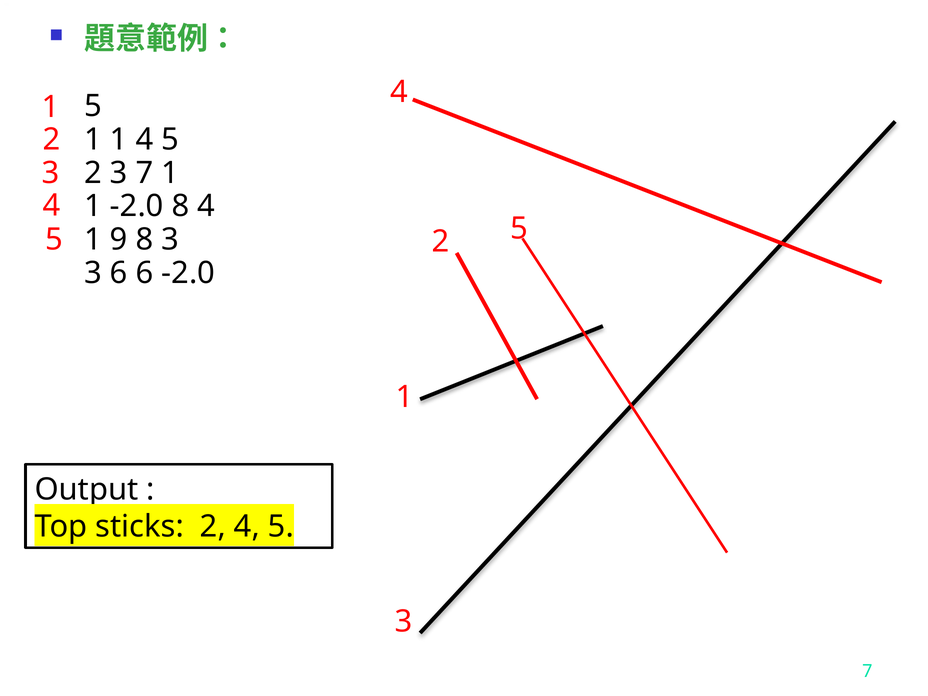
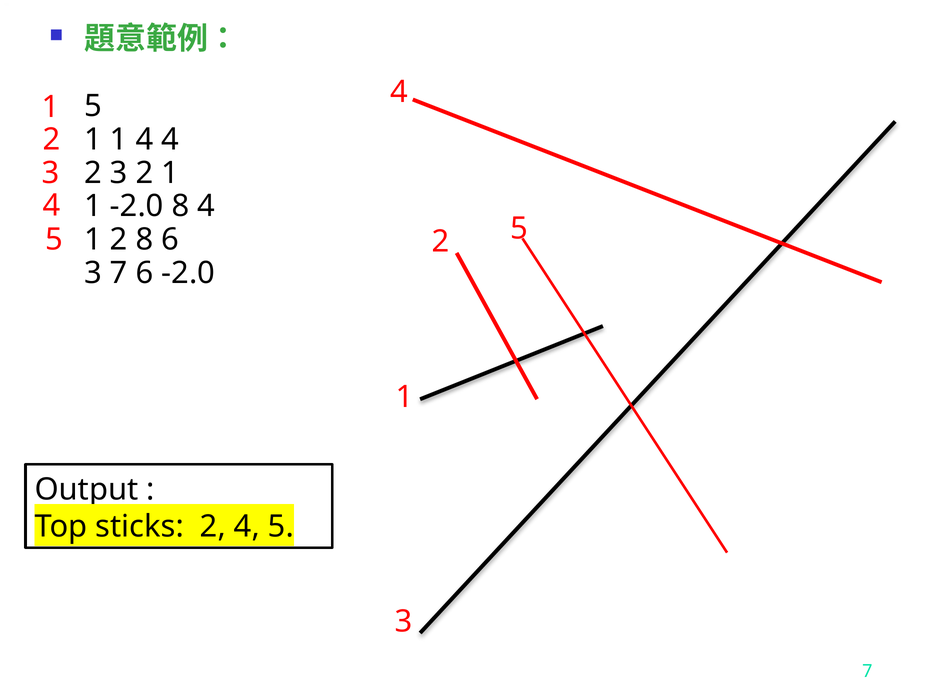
1 4 5: 5 -> 4 (170, 139)
3 7: 7 -> 2 (144, 173)
9: 9 -> 2 (119, 240)
8 3: 3 -> 6 (170, 240)
3 6: 6 -> 7 (119, 273)
